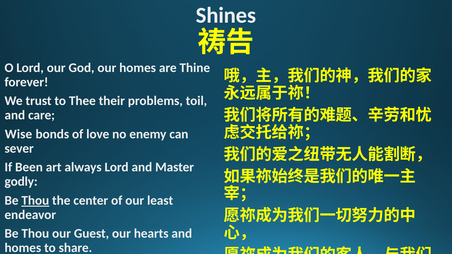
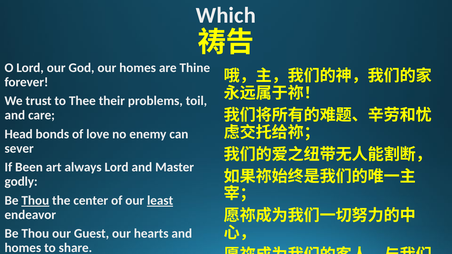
Shines: Shines -> Which (226, 15)
Wise: Wise -> Head (19, 134)
least underline: none -> present (160, 201)
